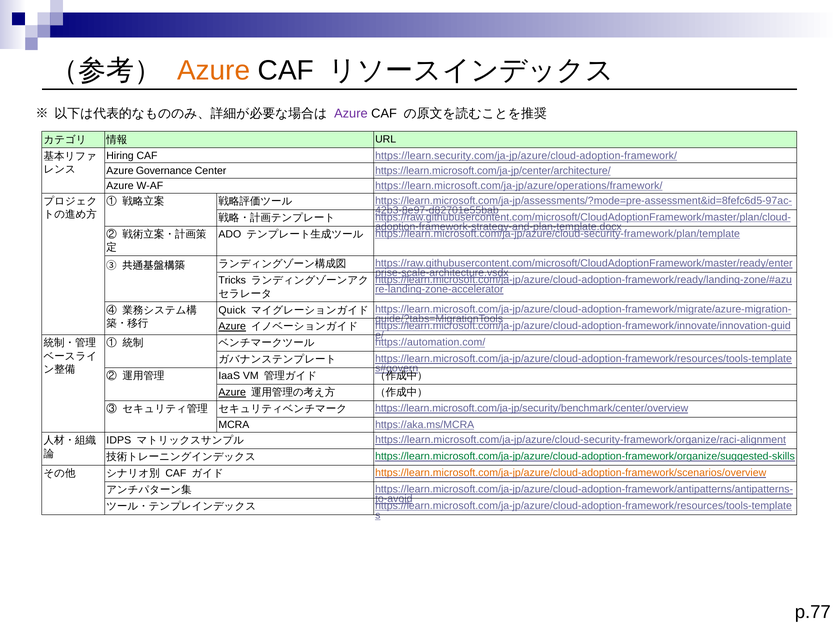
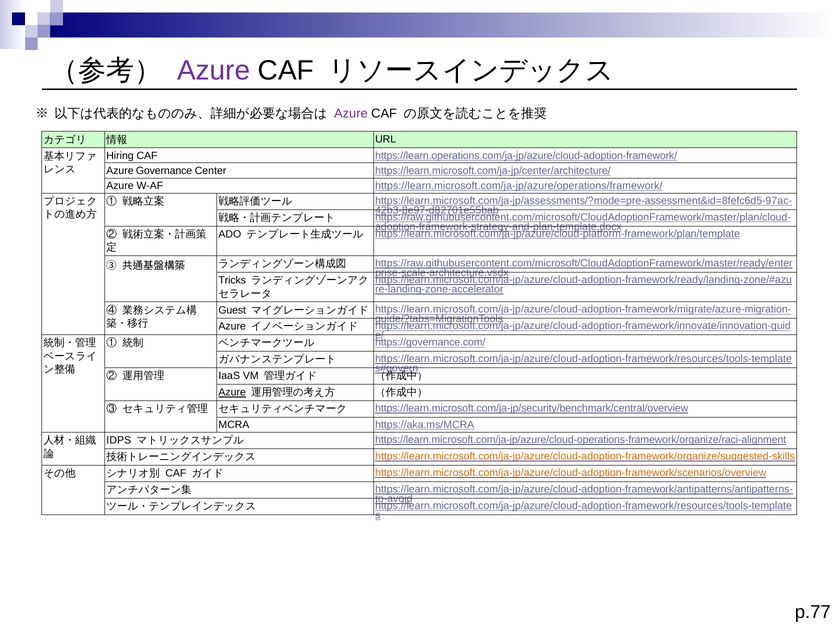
Azure colour: orange -> purple (214, 70)
https://learn.security.com/ja-jp/azure/cloud-adoption-framework/: https://learn.security.com/ja-jp/azure/cloud-adoption-framework/ -> https://learn.operations.com/ja-jp/azure/cloud-adoption-framework/ (526, 156)
https://learn.microsoft.com/ja-jp/azure/cloud-security-framework/plan/template: https://learn.microsoft.com/ja-jp/azure/cloud-security-framework/plan/template -> https://learn.microsoft.com/ja-jp/azure/cloud-platform-framework/plan/template (558, 234)
Quick: Quick -> Guest (232, 310)
Azure underline: present -> none (232, 327)
https://automation.com/: https://automation.com/ -> https://governance.com/ (430, 343)
https://learn.microsoft.com/ja-jp/security/benchmark/center/overview: https://learn.microsoft.com/ja-jp/security/benchmark/center/overview -> https://learn.microsoft.com/ja-jp/security/benchmark/central/overview (532, 409)
https://learn.microsoft.com/ja-jp/azure/cloud-security-framework/organize/raci-alignment: https://learn.microsoft.com/ja-jp/azure/cloud-security-framework/organize/raci-alignment -> https://learn.microsoft.com/ja-jp/azure/cloud-operations-framework/organize/raci-alignment (581, 440)
https://learn.microsoft.com/ja-jp/azure/cloud-adoption-framework/organize/suggested-skills colour: green -> orange (585, 457)
